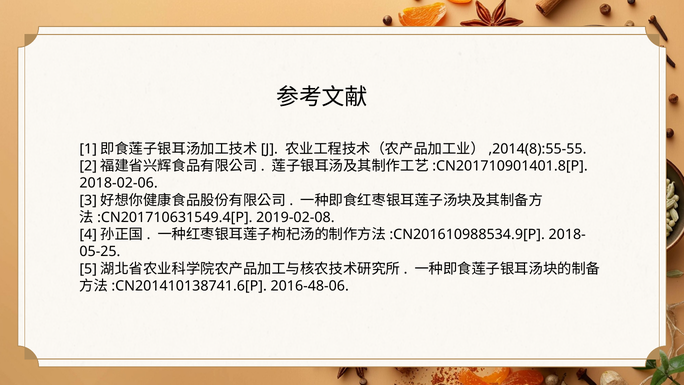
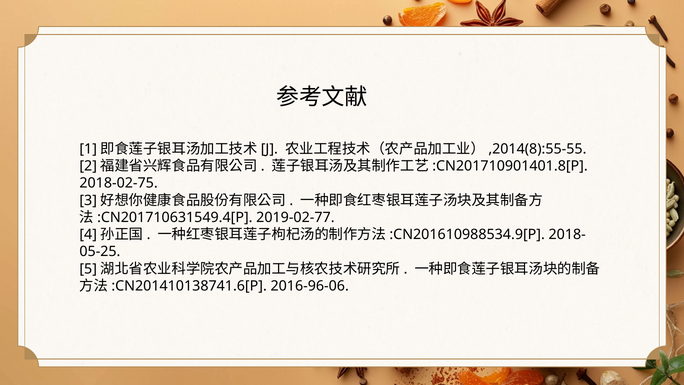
2018-02-06: 2018-02-06 -> 2018-02-75 (119, 183)
2019-02-08: 2019-02-08 -> 2019-02-77 (295, 217)
2016-48-06: 2016-48-06 -> 2016-96-06 (310, 286)
